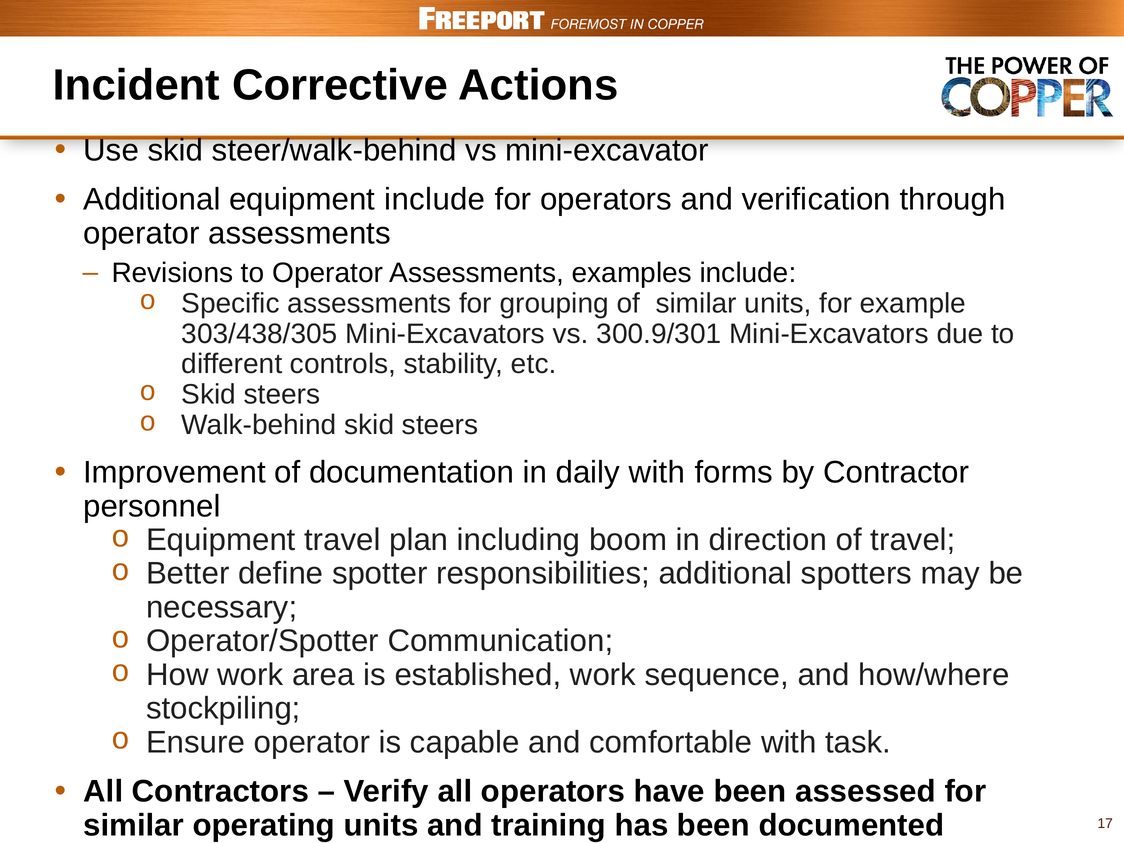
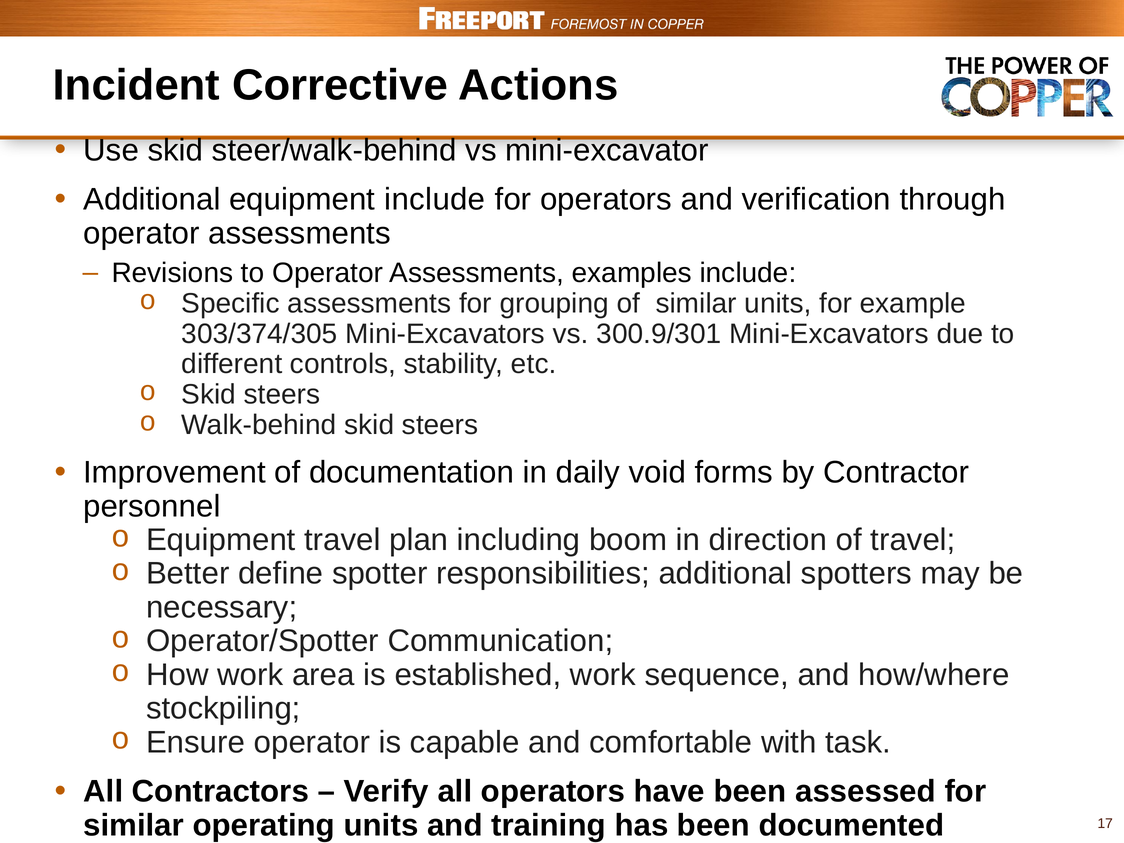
303/438/305: 303/438/305 -> 303/374/305 (260, 334)
daily with: with -> void (657, 473)
